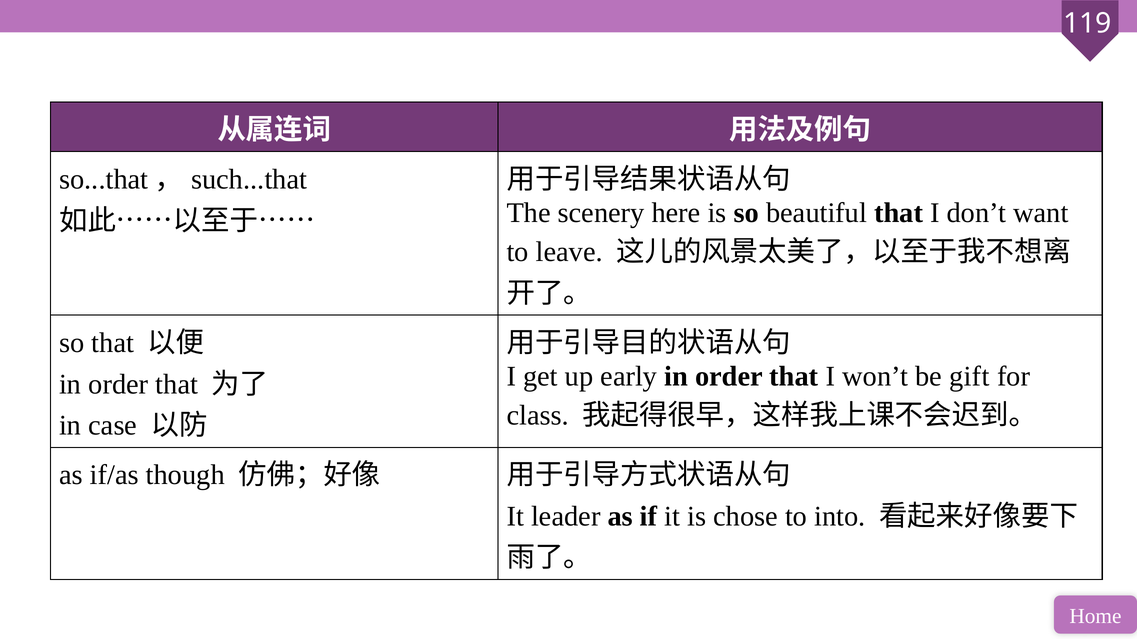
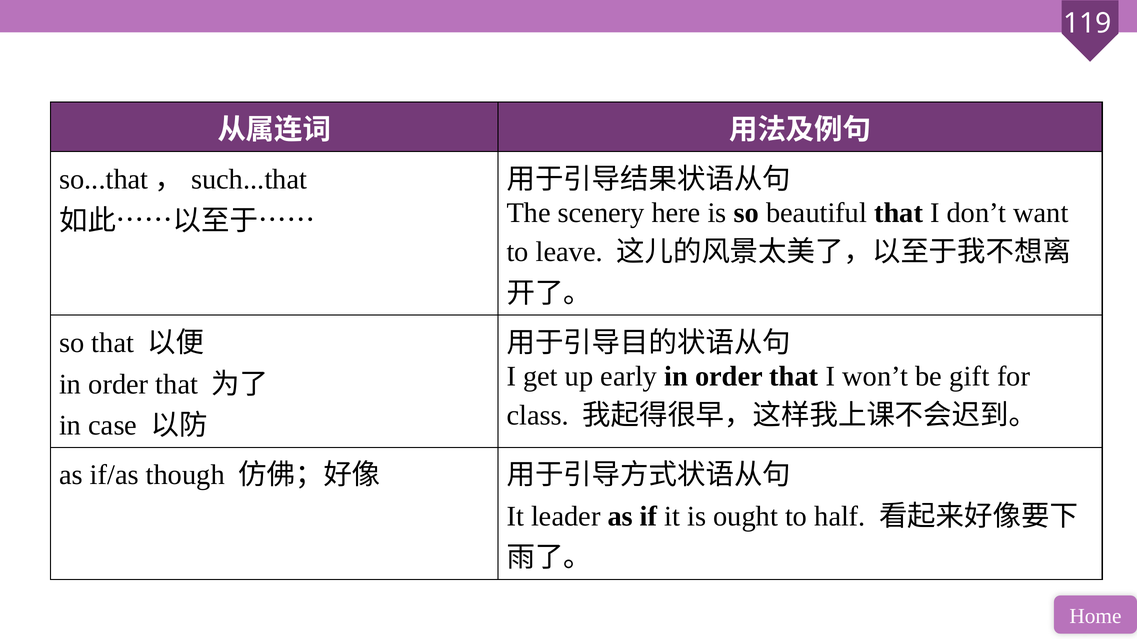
chose: chose -> ought (746, 517)
into: into -> half (840, 517)
